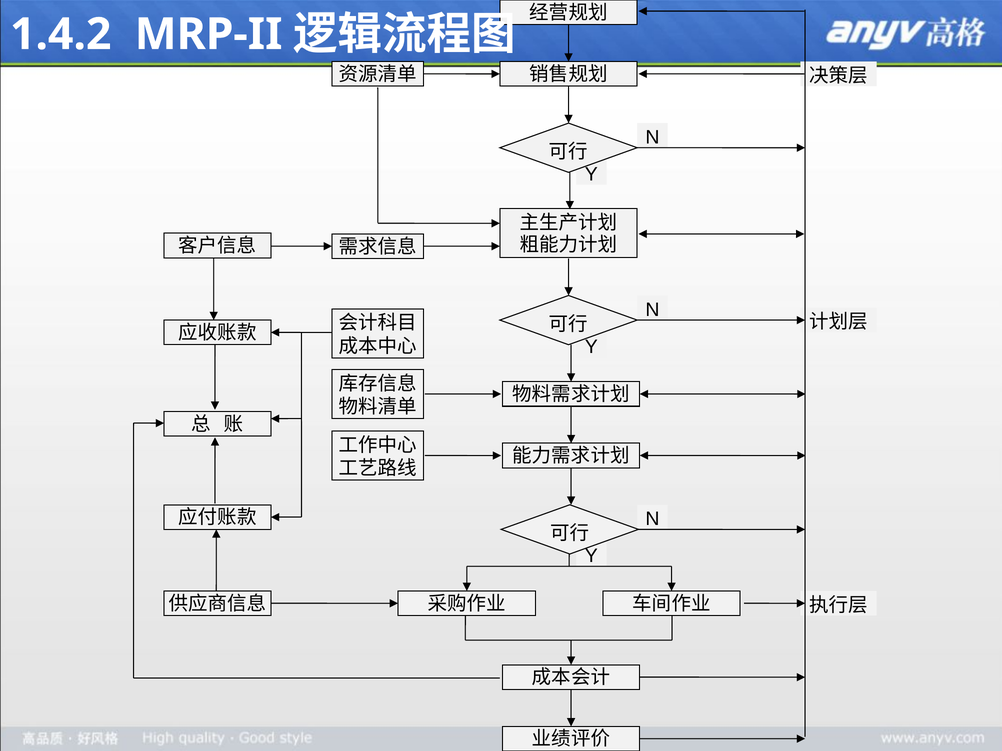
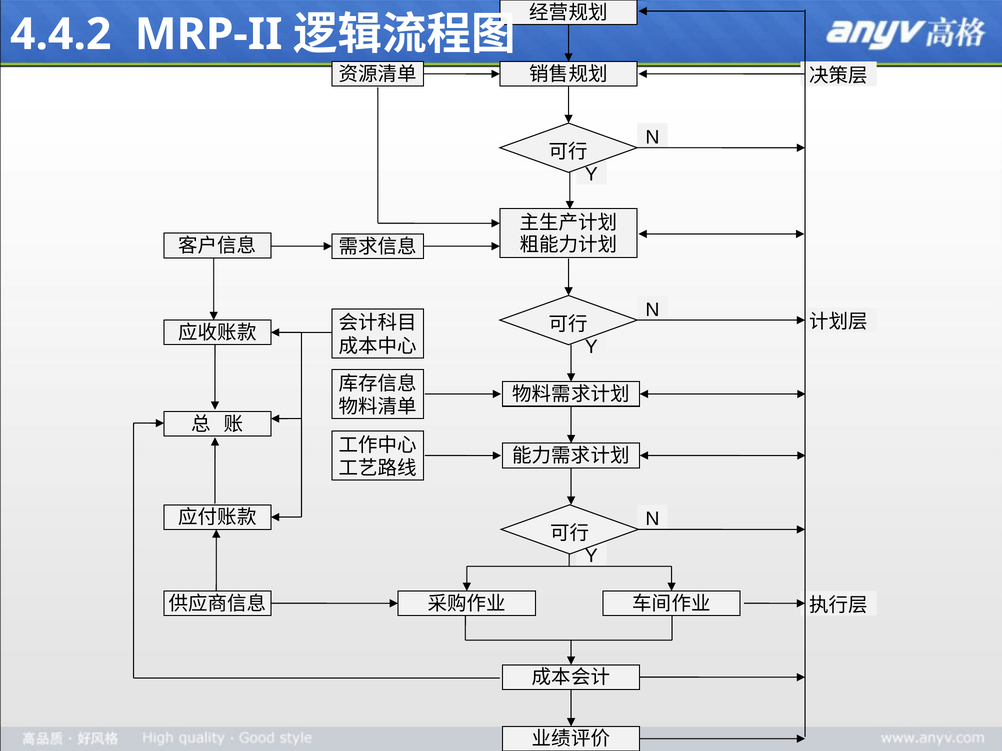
1.4.2: 1.4.2 -> 4.4.2 (61, 34)
